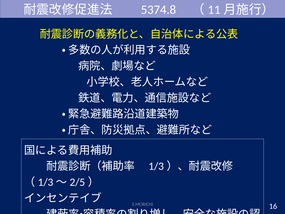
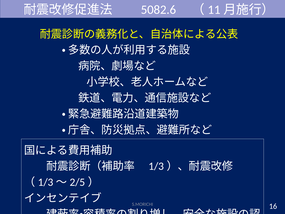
5374.8: 5374.8 -> 5082.6 (158, 10)
